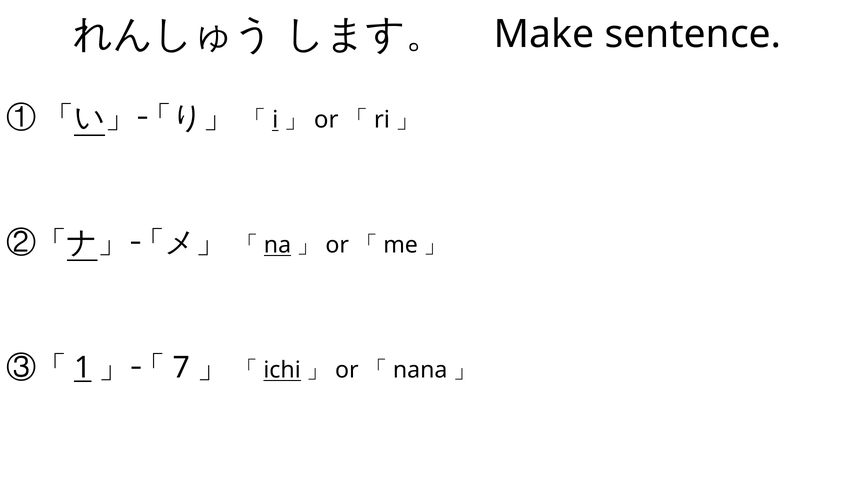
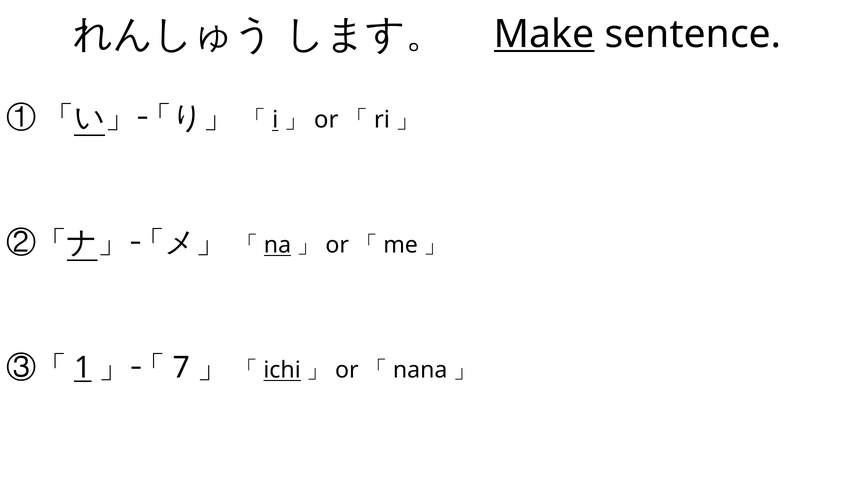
Make underline: none -> present (544, 34)
